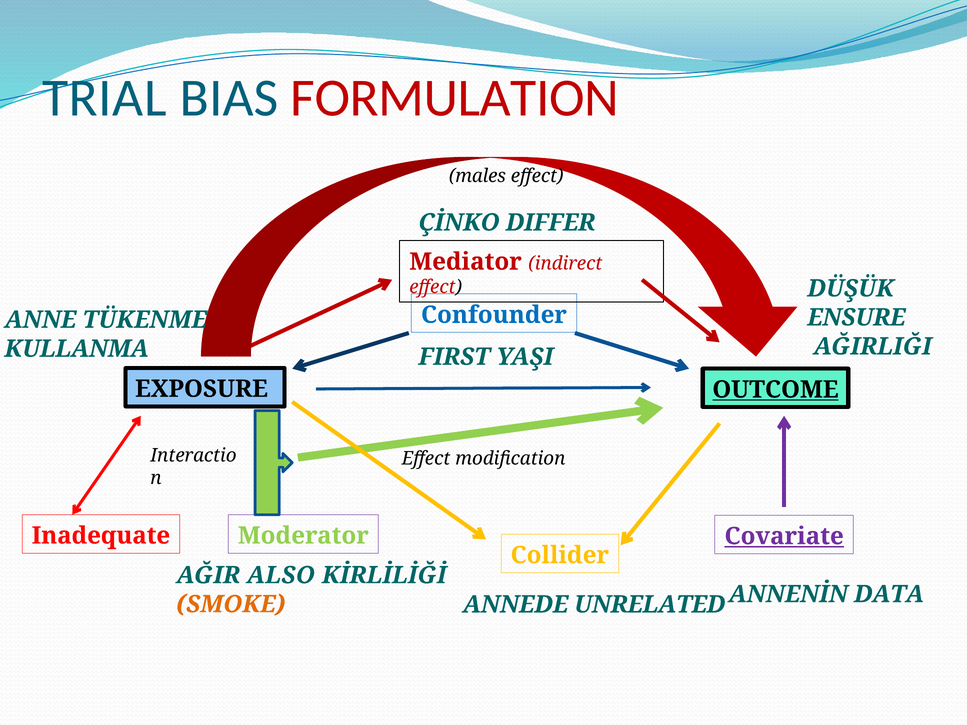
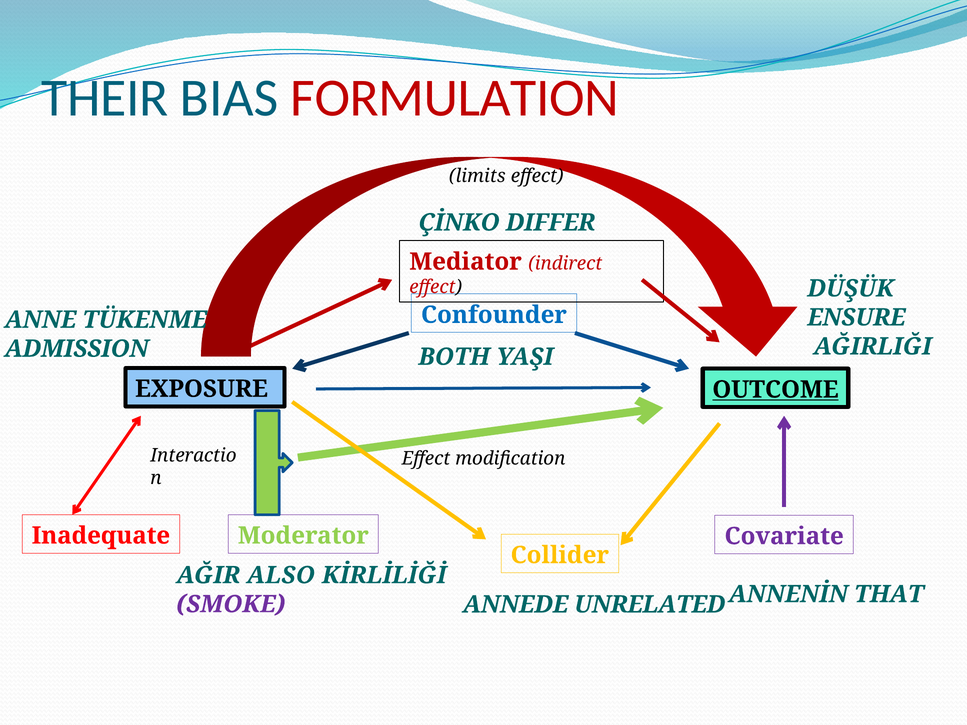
TRIAL: TRIAL -> THEIR (105, 98)
males: males -> limits (477, 176)
KULLANMA: KULLANMA -> ADMISSION (77, 349)
FIRST: FIRST -> BOTH (454, 357)
Covariate underline: present -> none (784, 536)
SMOKE colour: orange -> purple (231, 604)
DATA: DATA -> THAT (889, 594)
